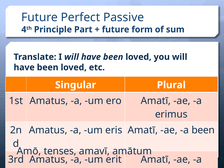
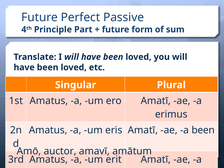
tenses: tenses -> auctor (60, 151)
